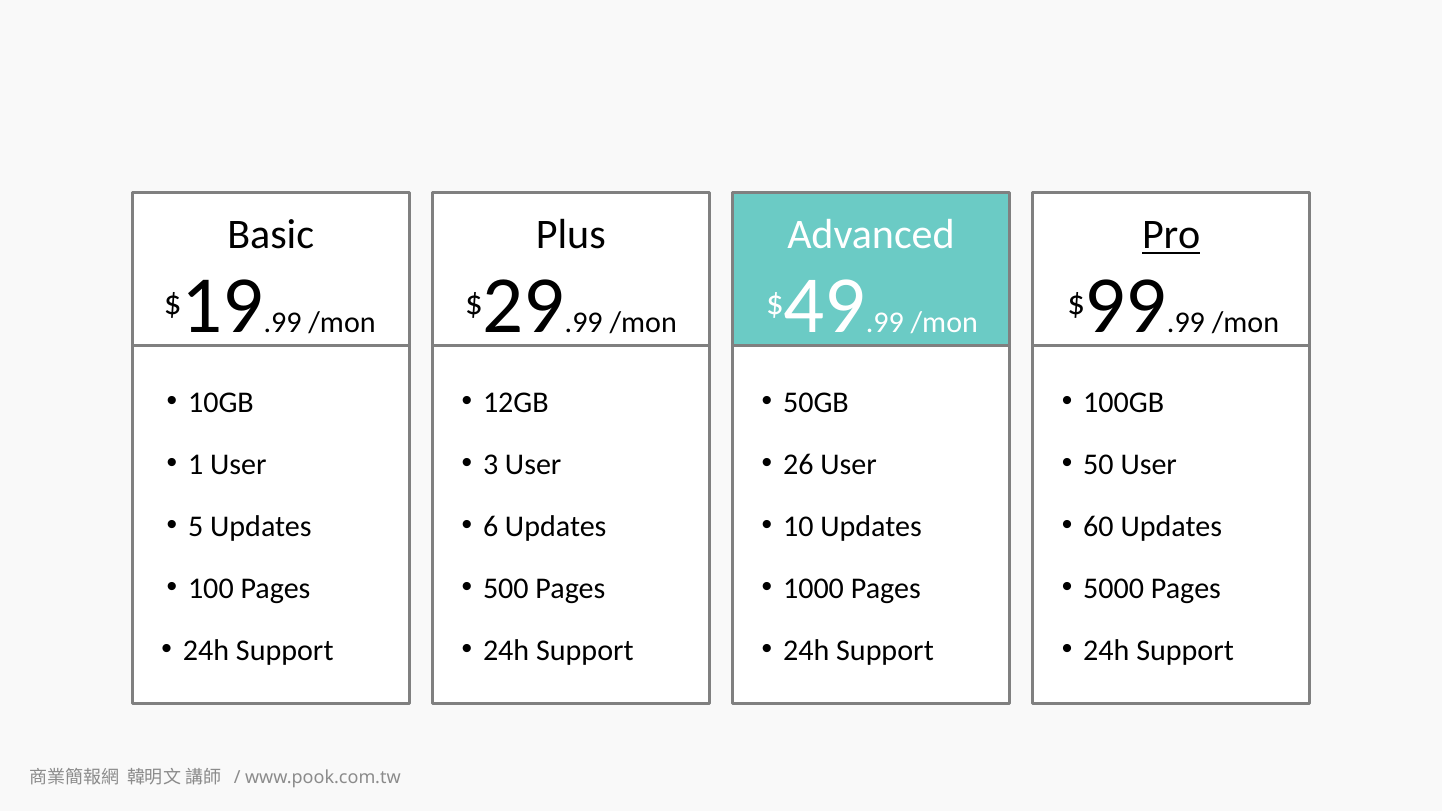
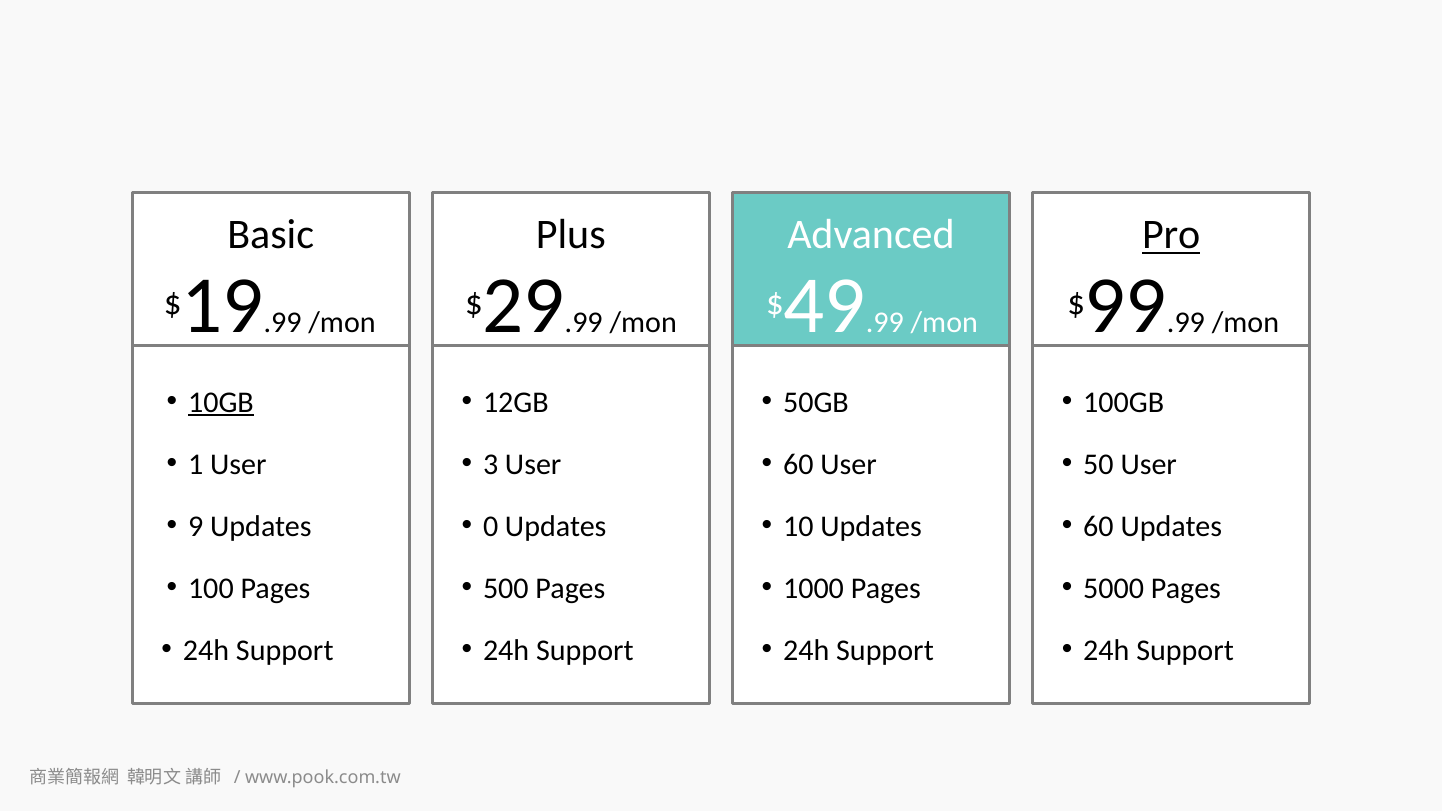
10GB underline: none -> present (221, 402)
26: 26 -> 60 (798, 465)
5: 5 -> 9 (196, 527)
6: 6 -> 0 (491, 527)
